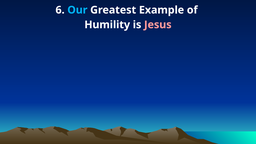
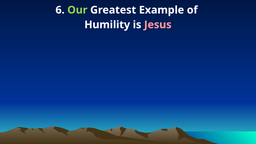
Our colour: light blue -> light green (77, 10)
